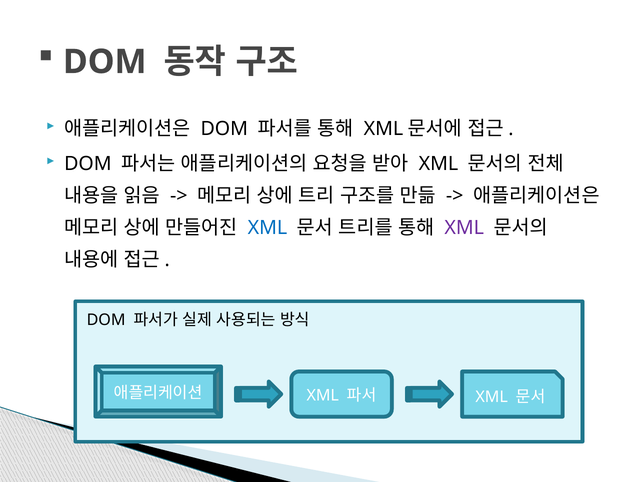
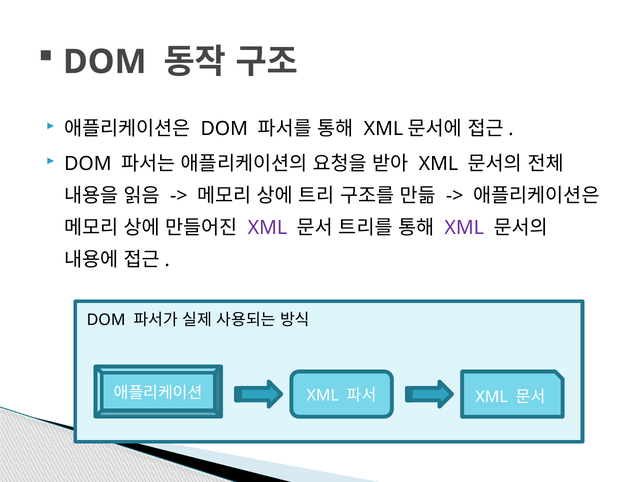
XML colour: blue -> purple (267, 228)
